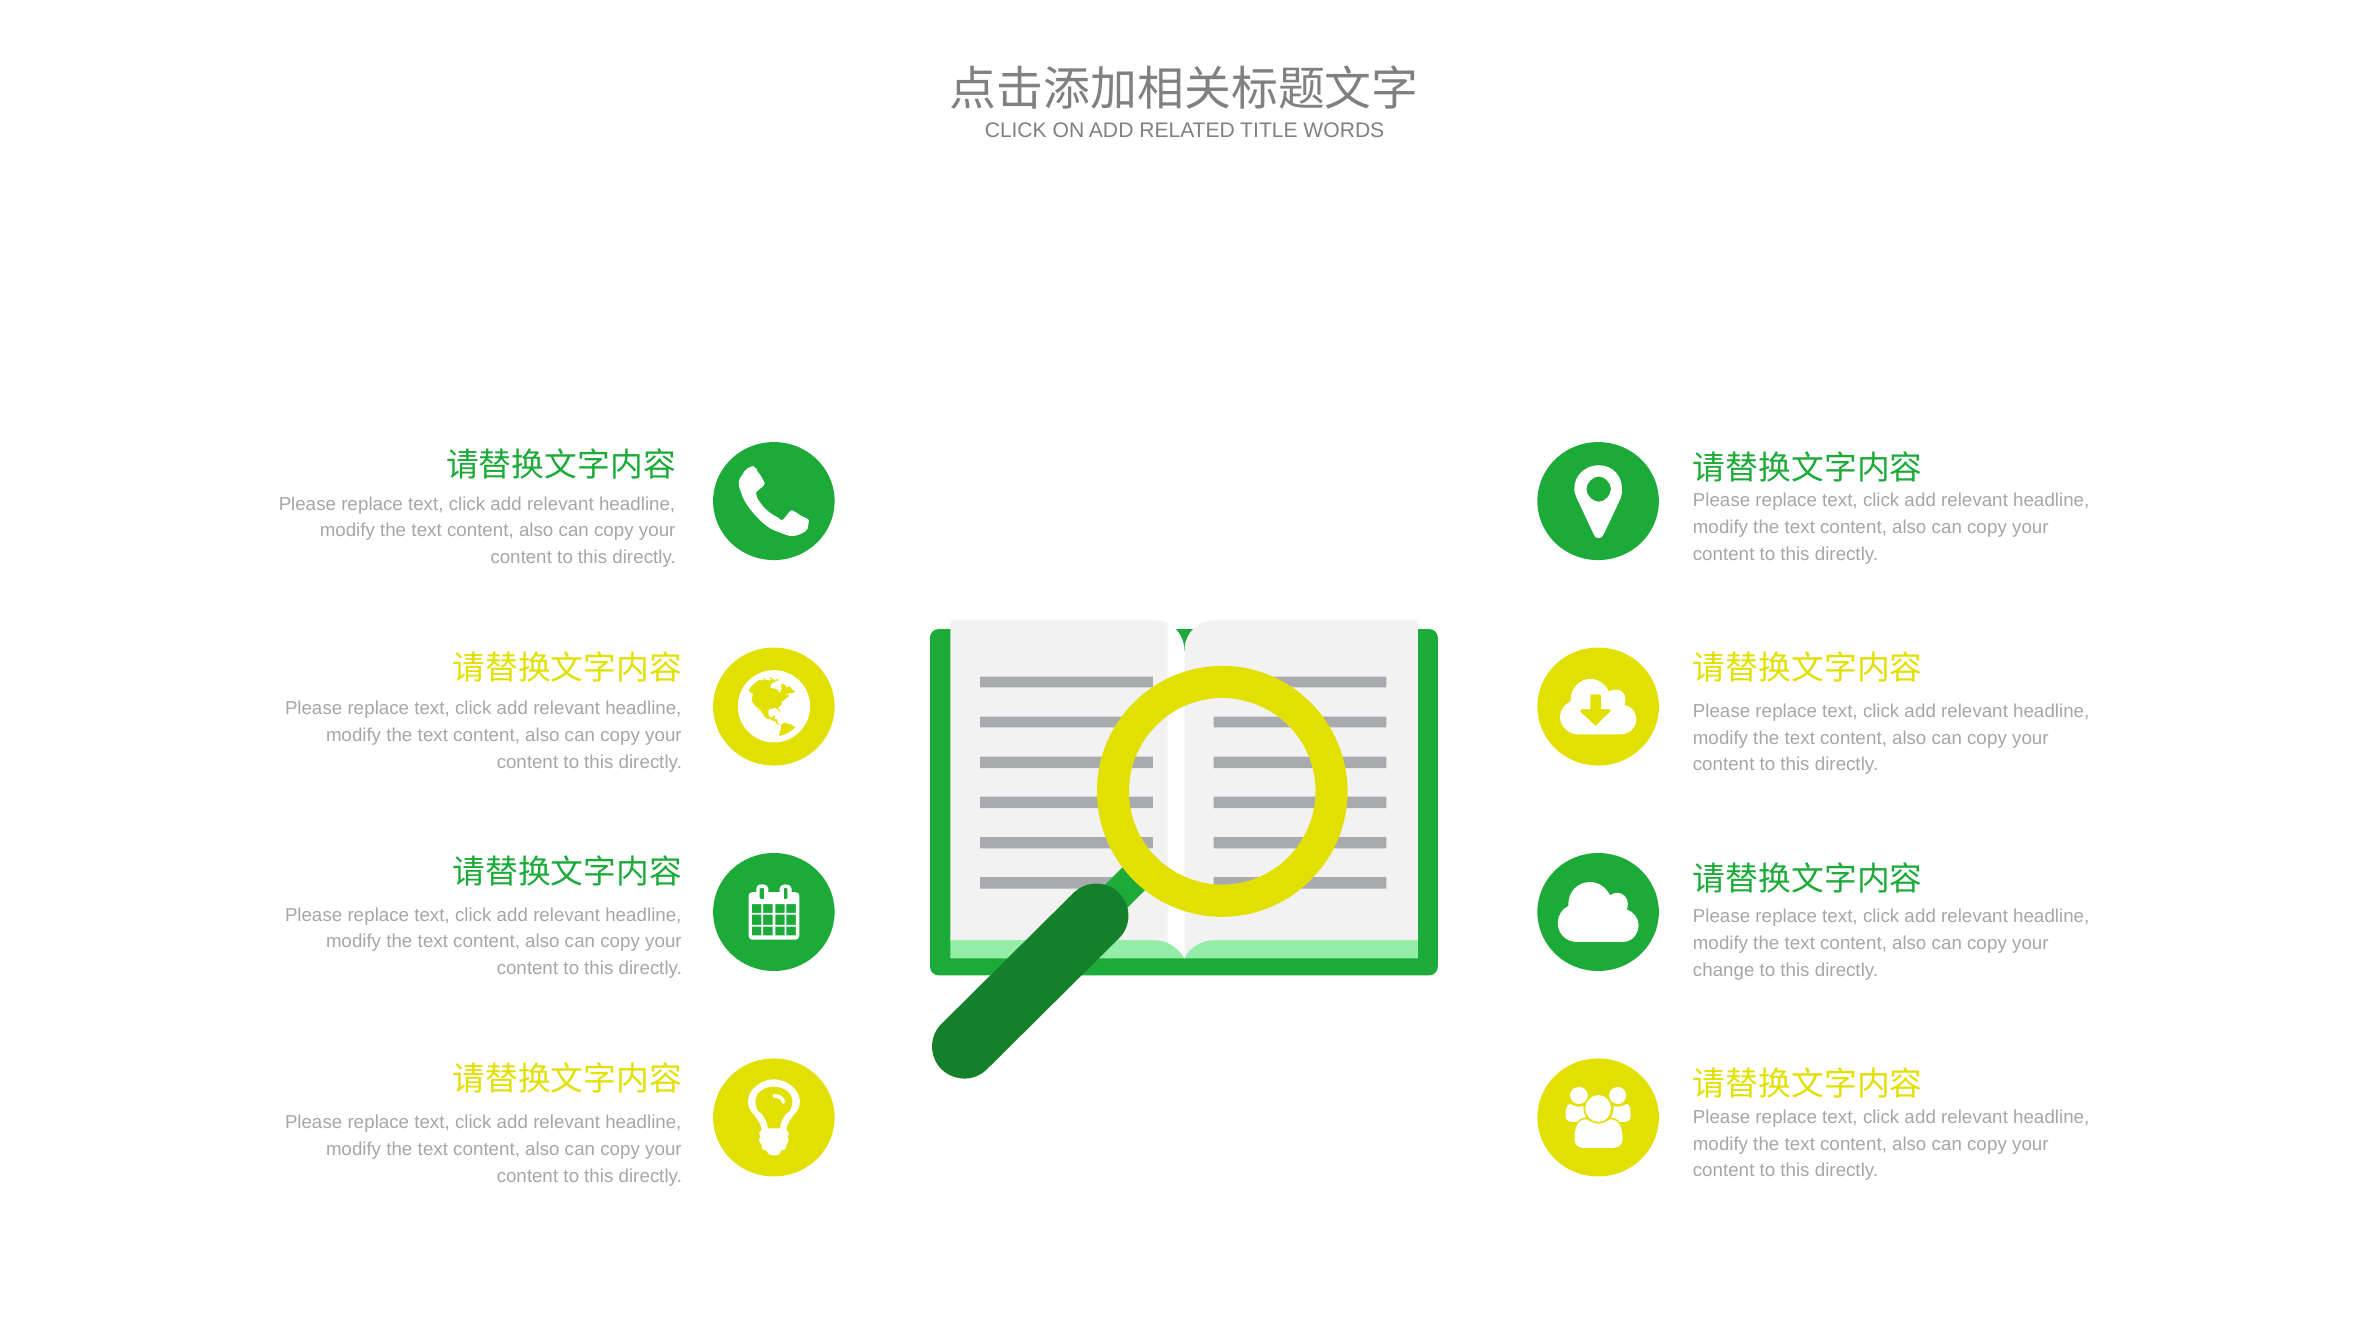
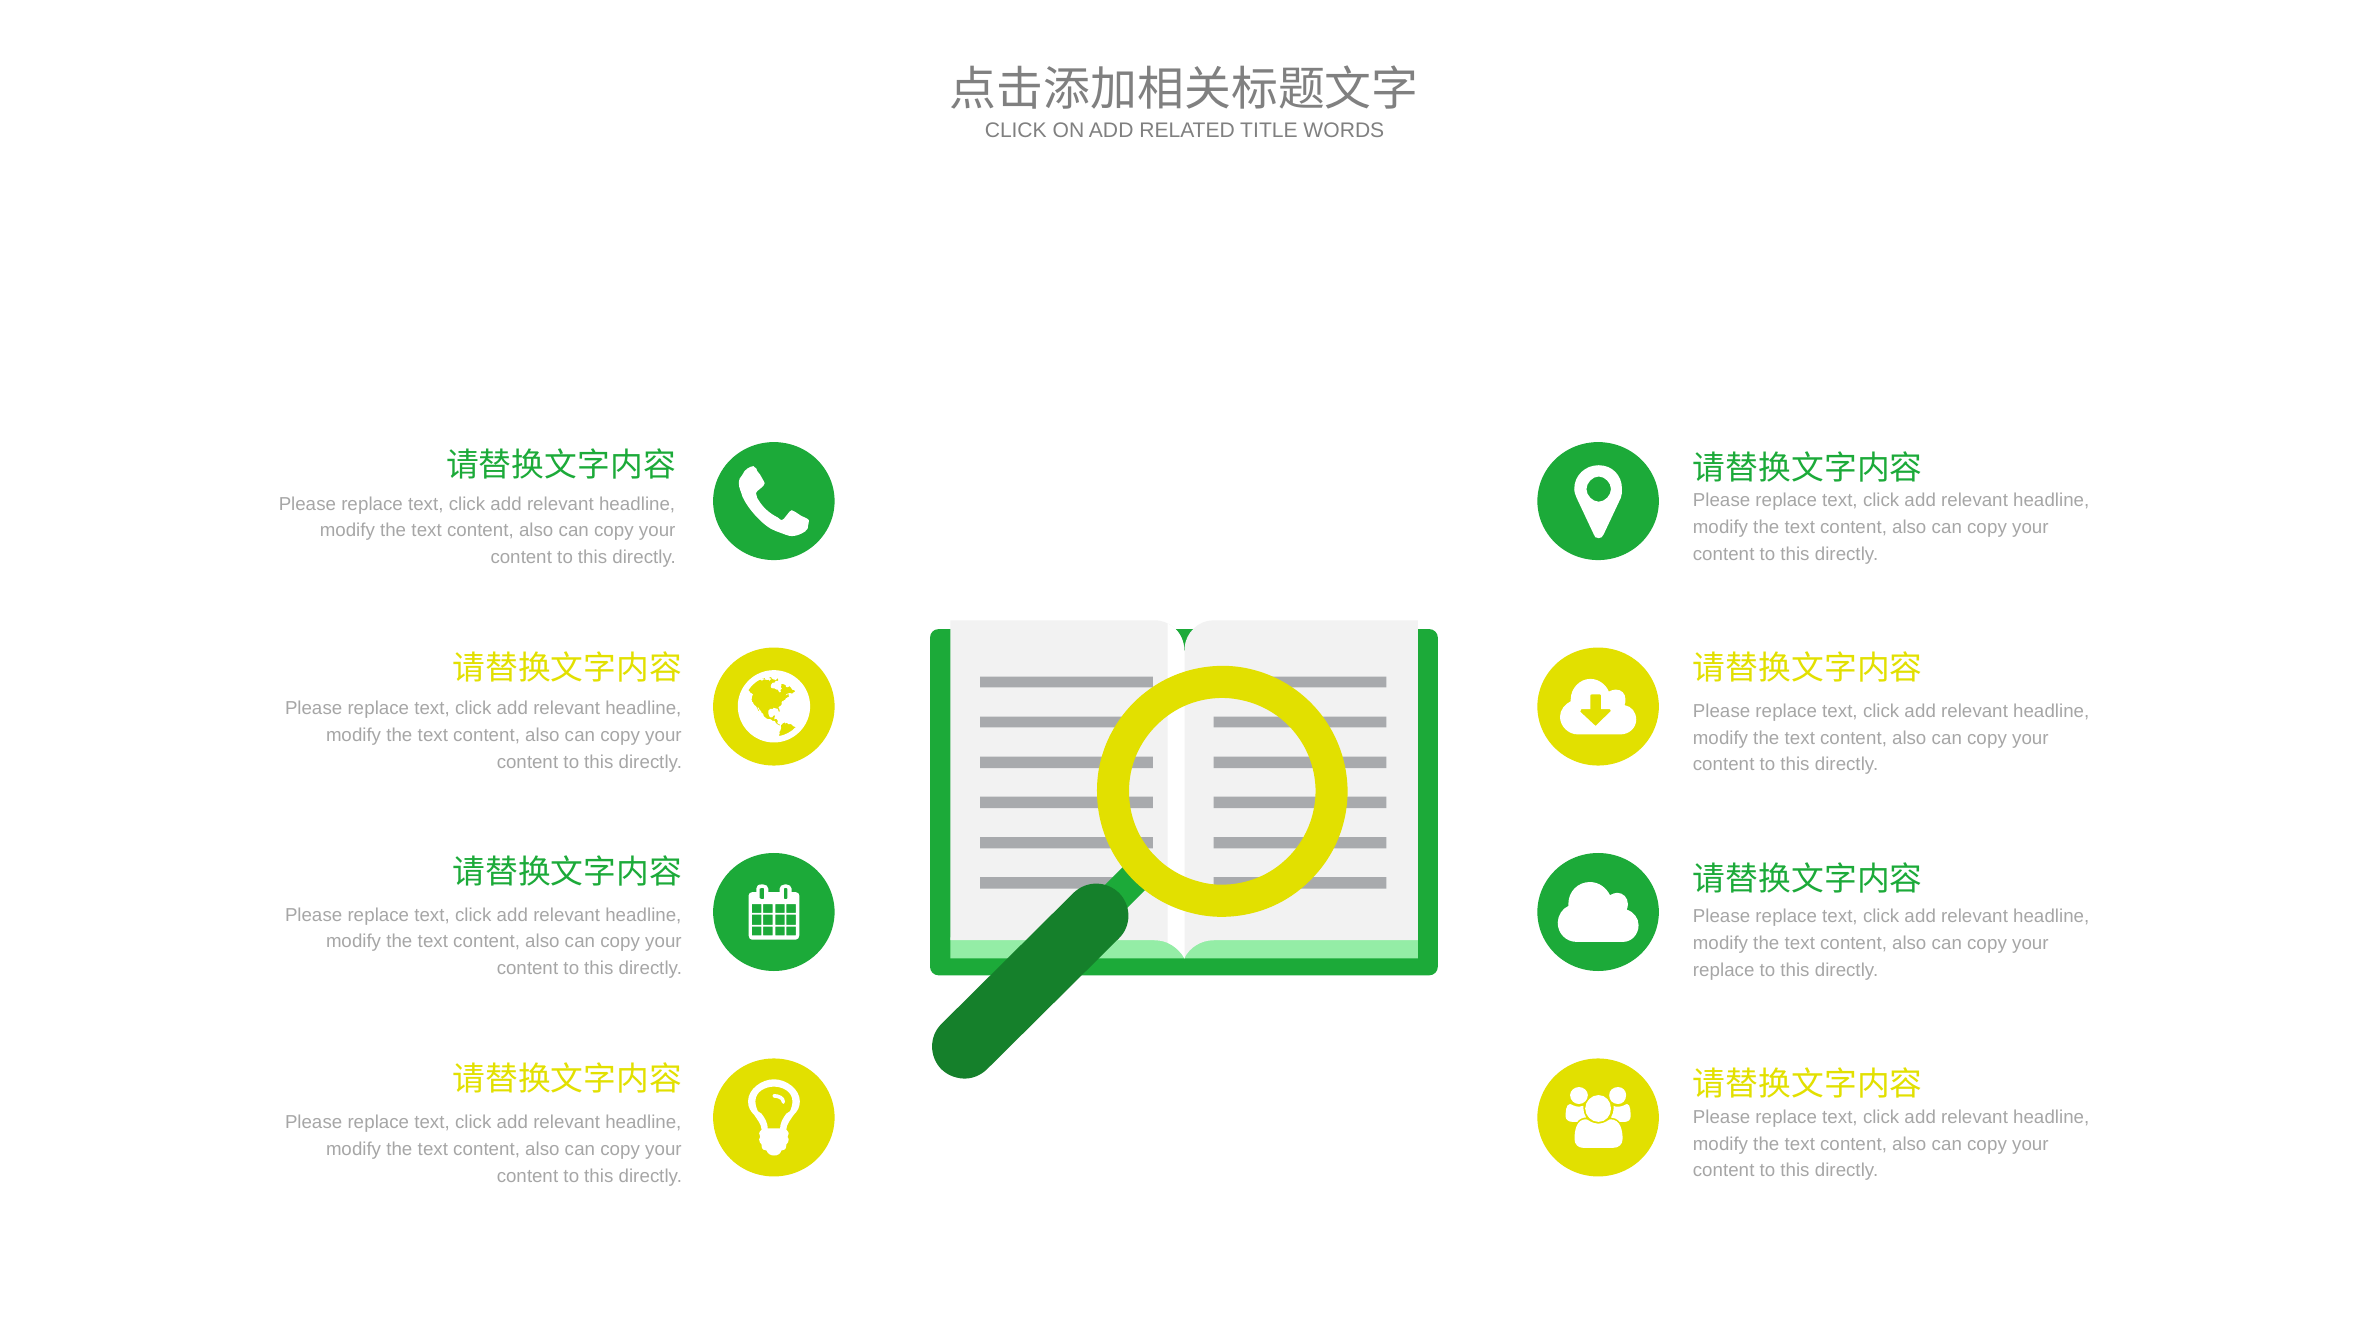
change: change -> replace (1724, 971)
